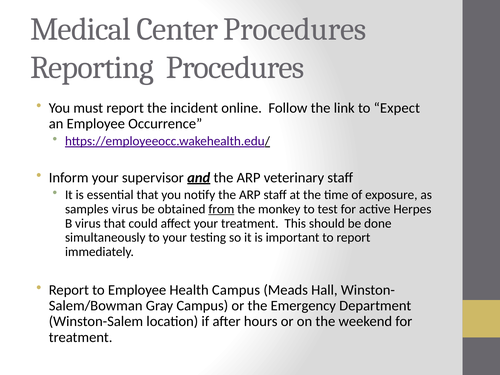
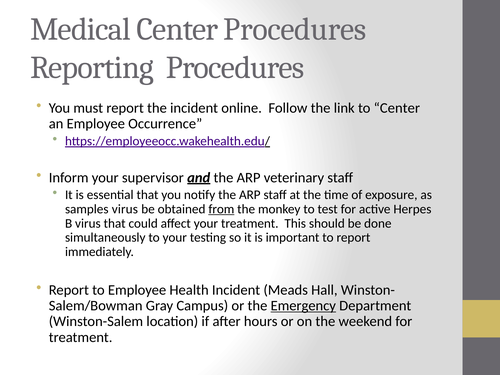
to Expect: Expect -> Center (397, 108)
Health Campus: Campus -> Incident (236, 290)
Emergency underline: none -> present (303, 306)
